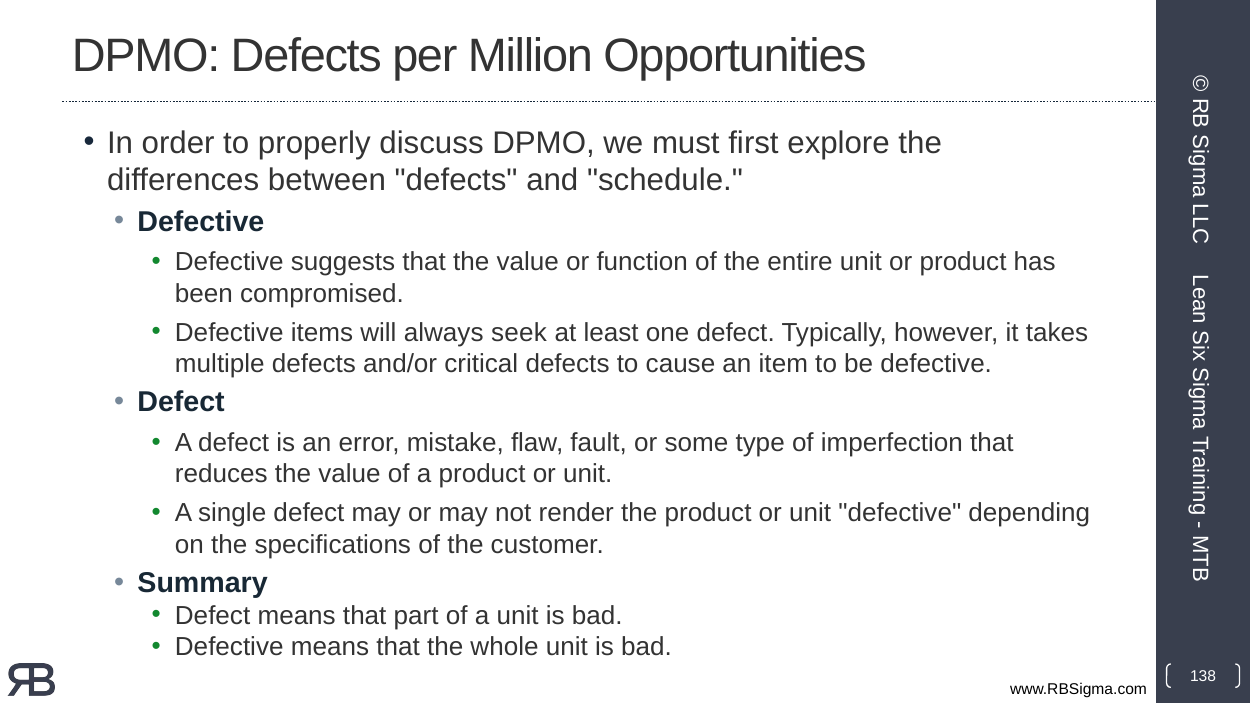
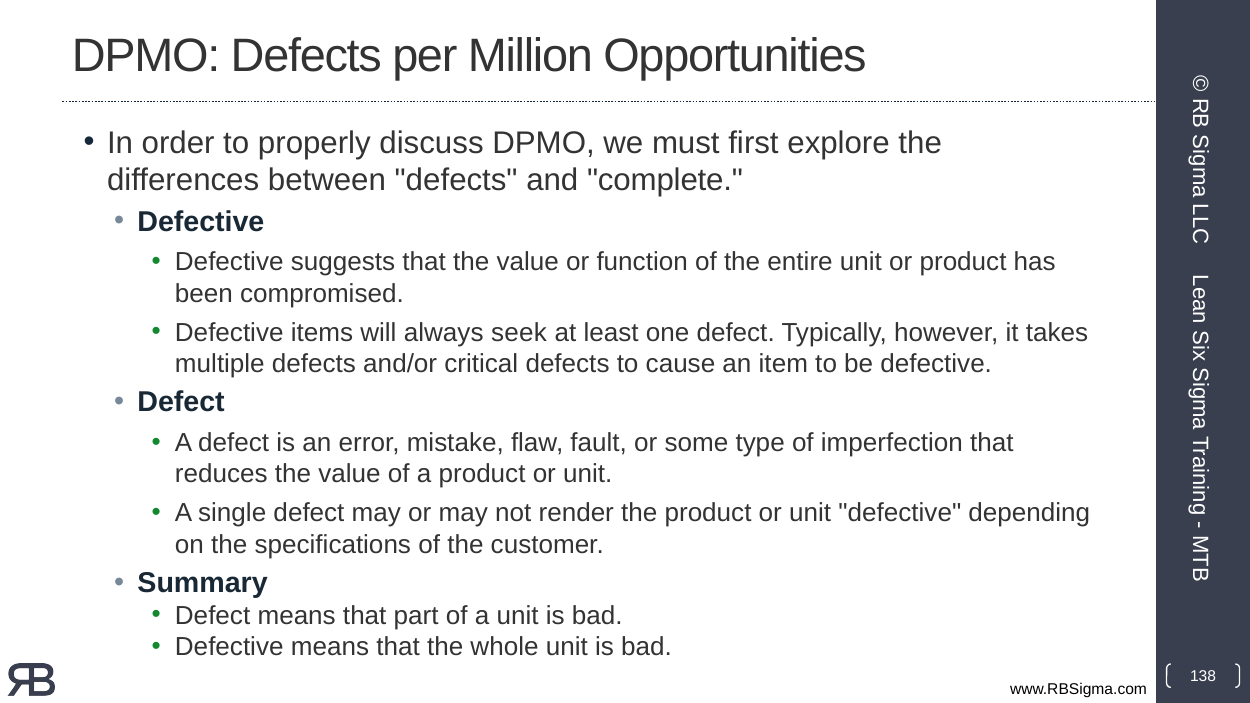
schedule: schedule -> complete (665, 180)
